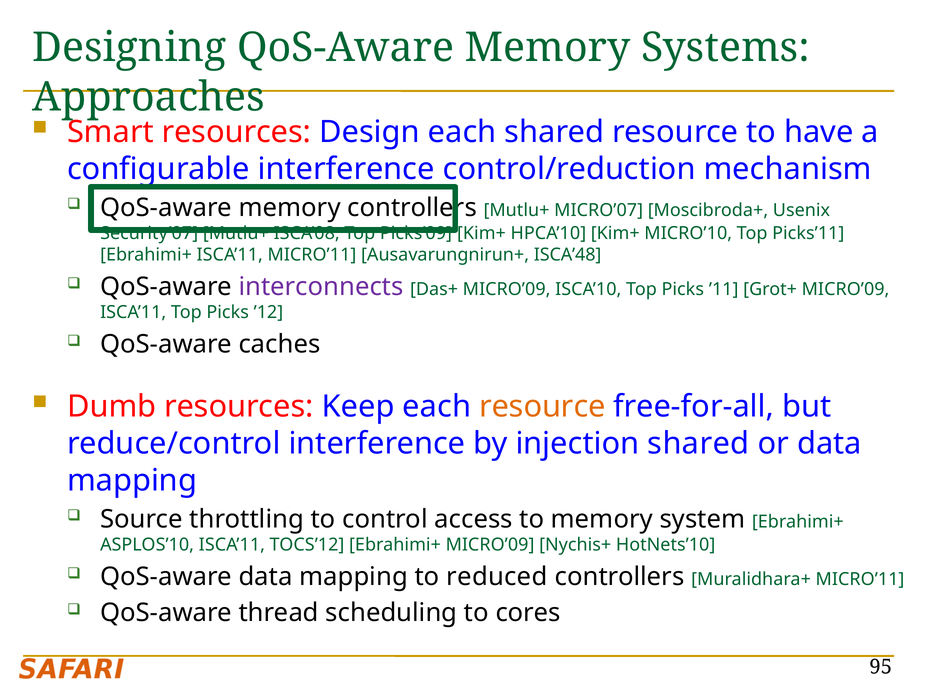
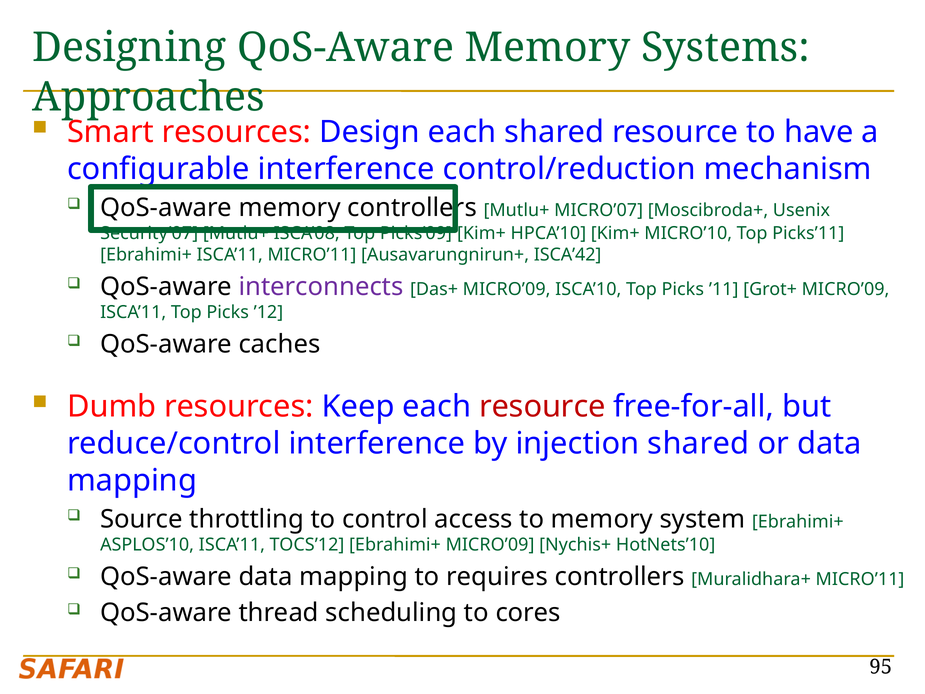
ISCA’48: ISCA’48 -> ISCA’42 (568, 255)
resource colour: orange -> red (542, 406)
reduced: reduced -> requires (497, 577)
